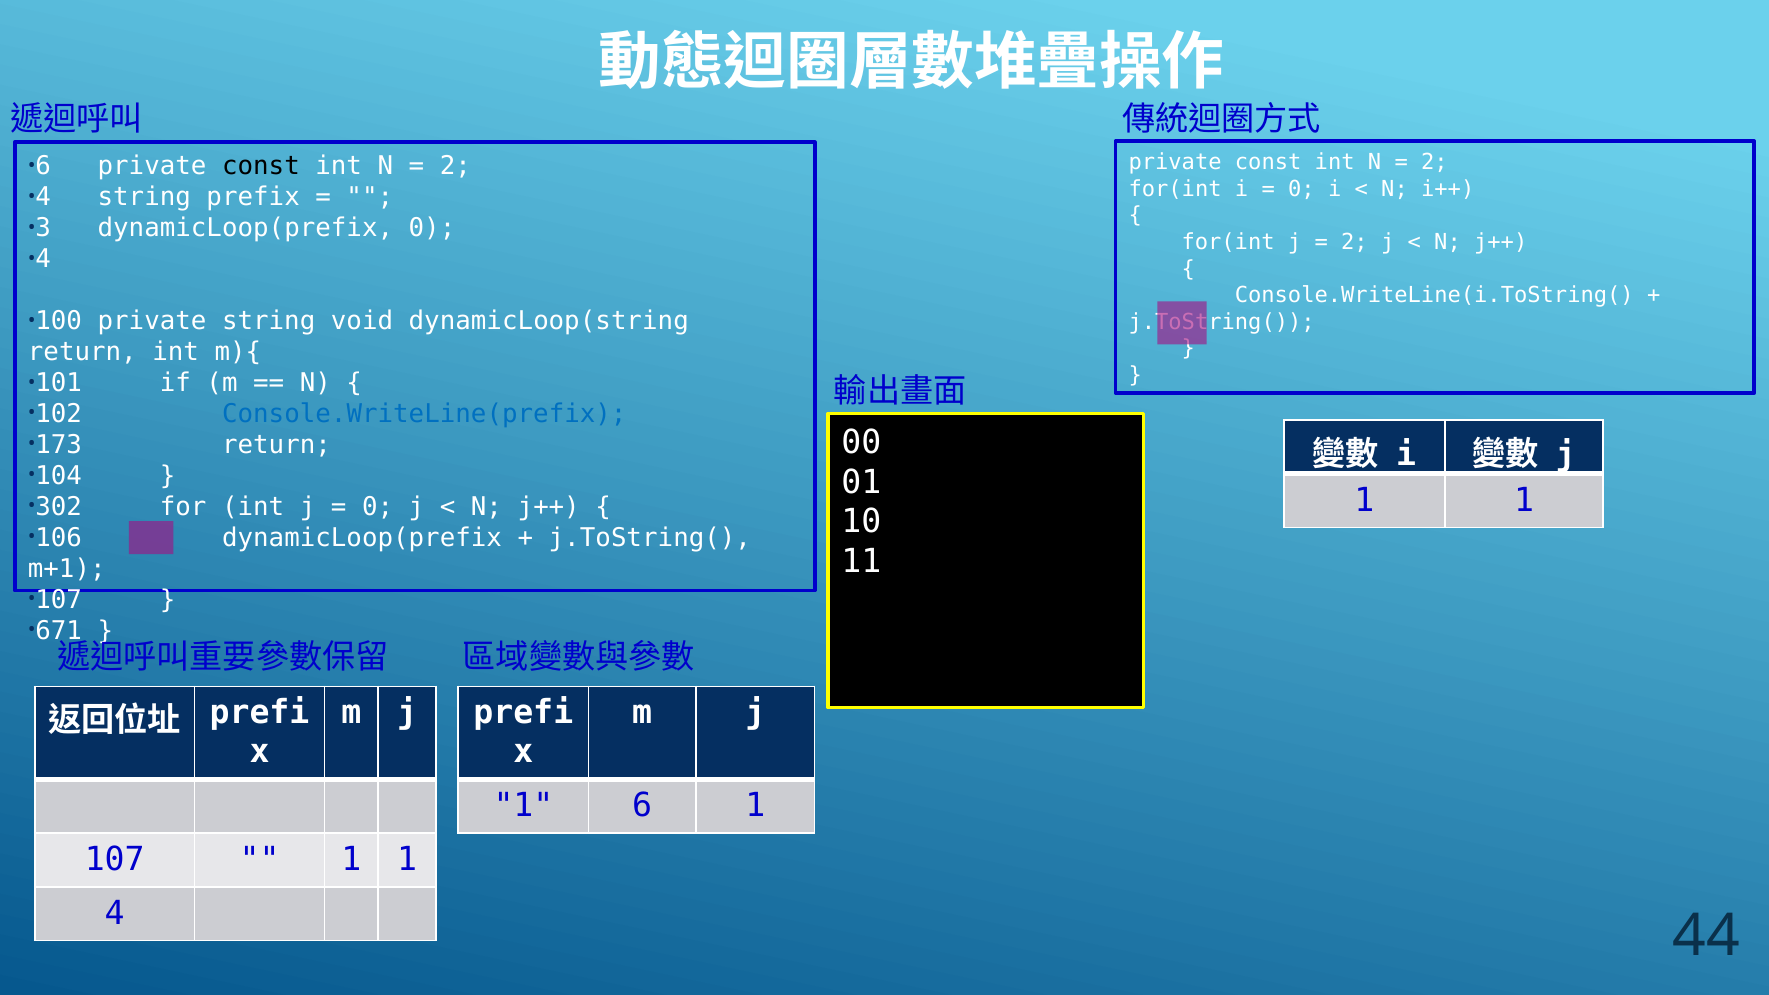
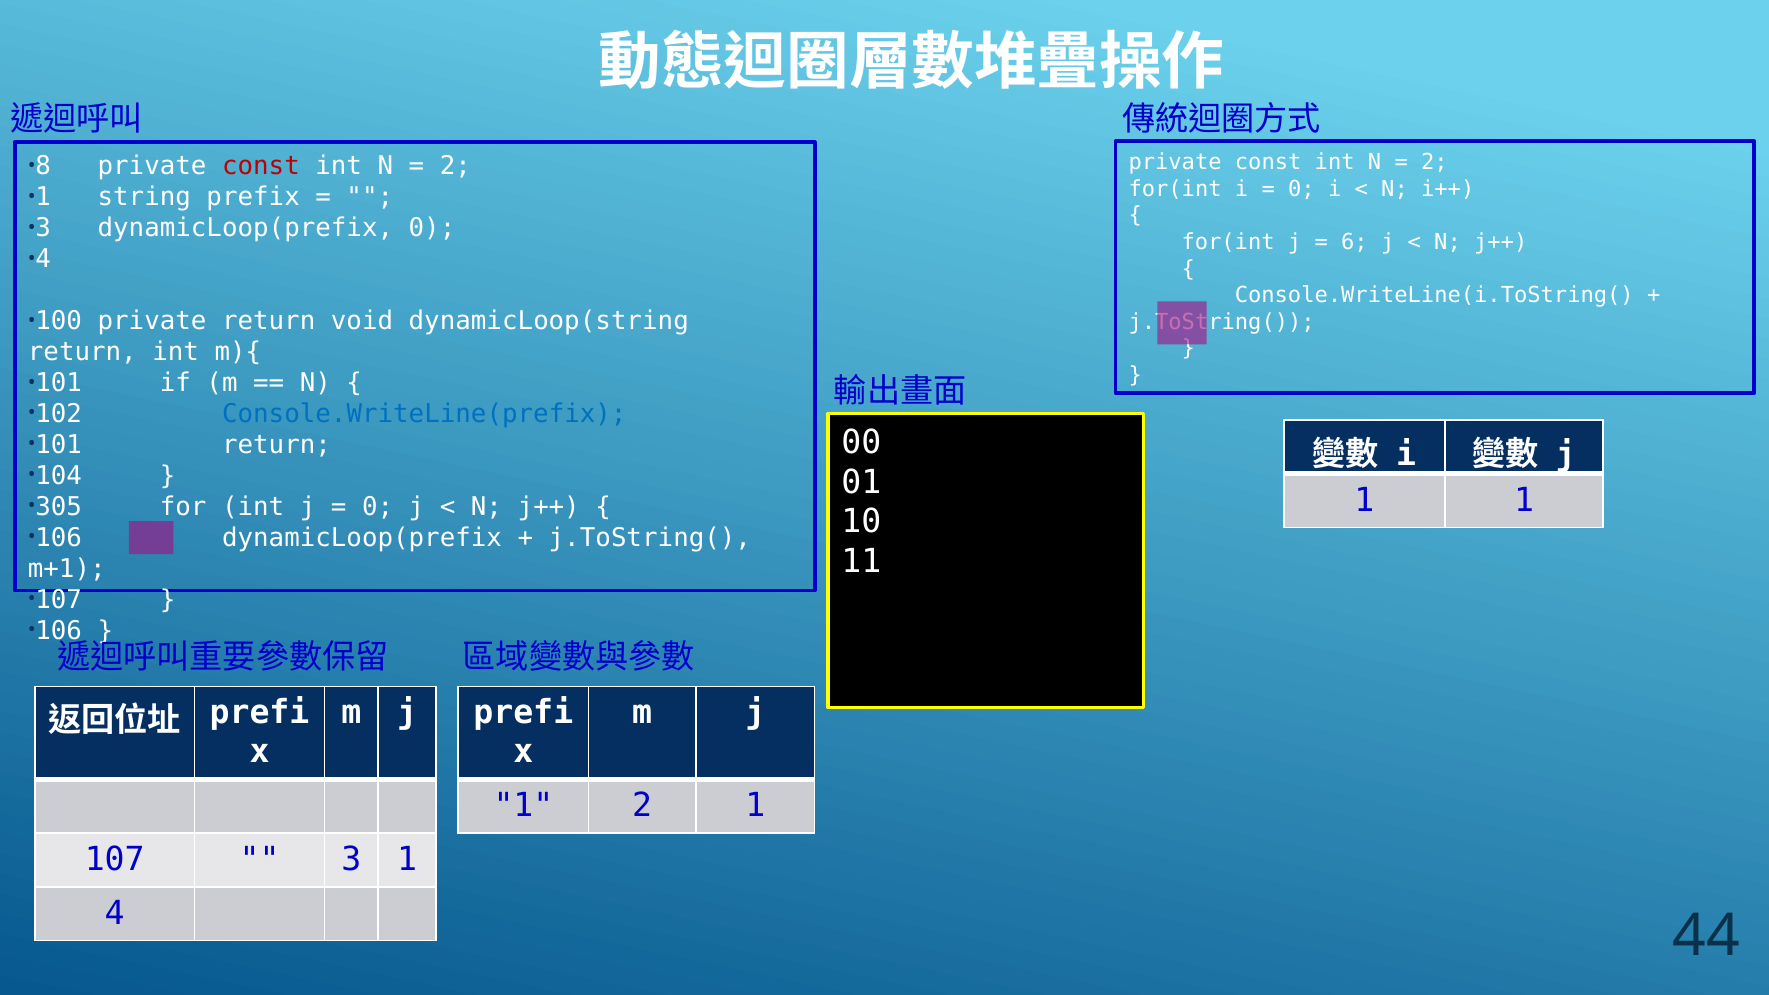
6: 6 -> 8 (43, 166)
const colour: black -> red (261, 166)
4: 4 -> 1 (43, 197)
2: 2 -> 6 (1354, 242)
private string: string -> return (269, 321)
173: 173 -> 101 (59, 445)
302: 302 -> 305 (59, 507)
671: 671 -> 106 (59, 631)
1 6: 6 -> 2 (642, 806)
1: 1 -> 3 (351, 860)
